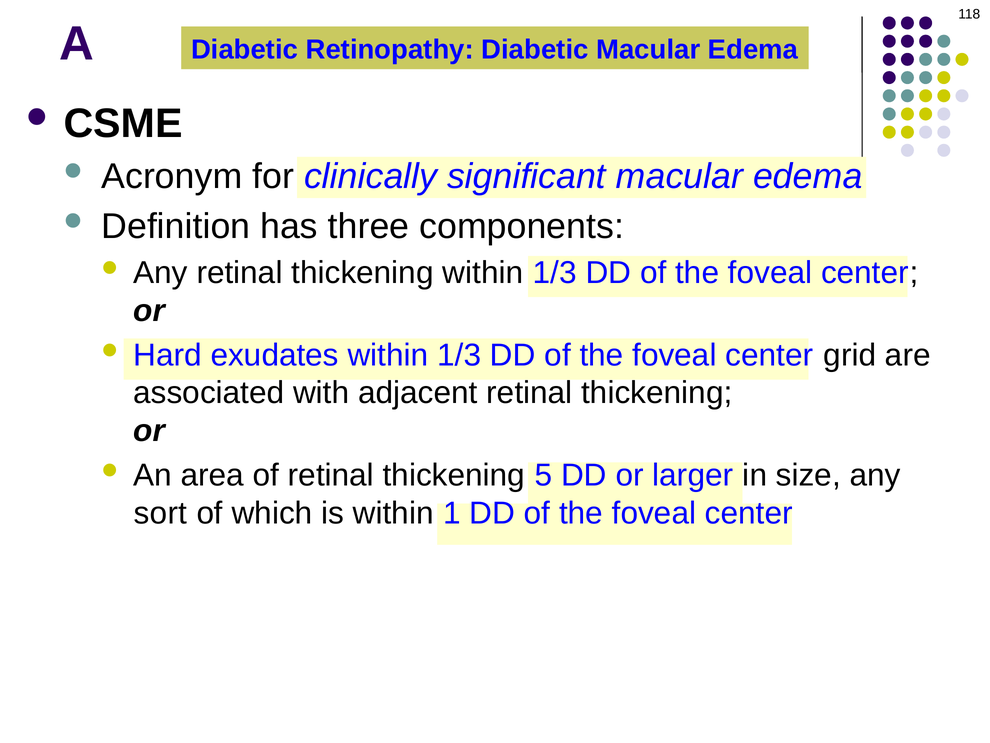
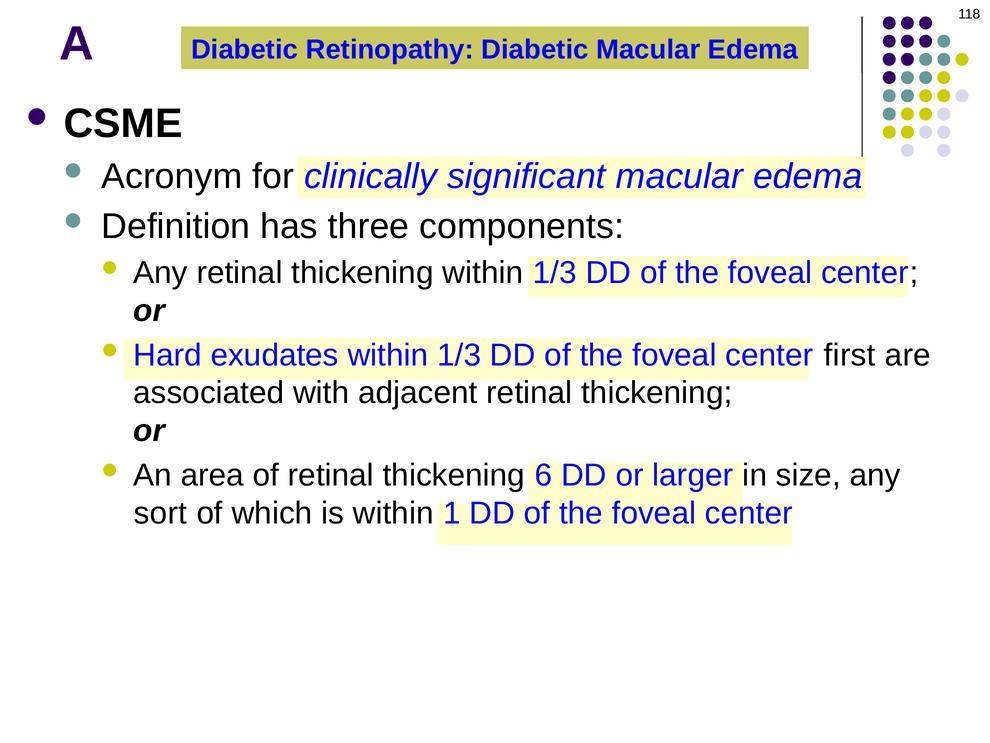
grid: grid -> first (850, 355)
5: 5 -> 6 (543, 475)
